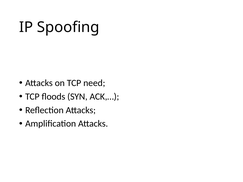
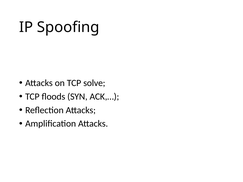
need: need -> solve (94, 83)
